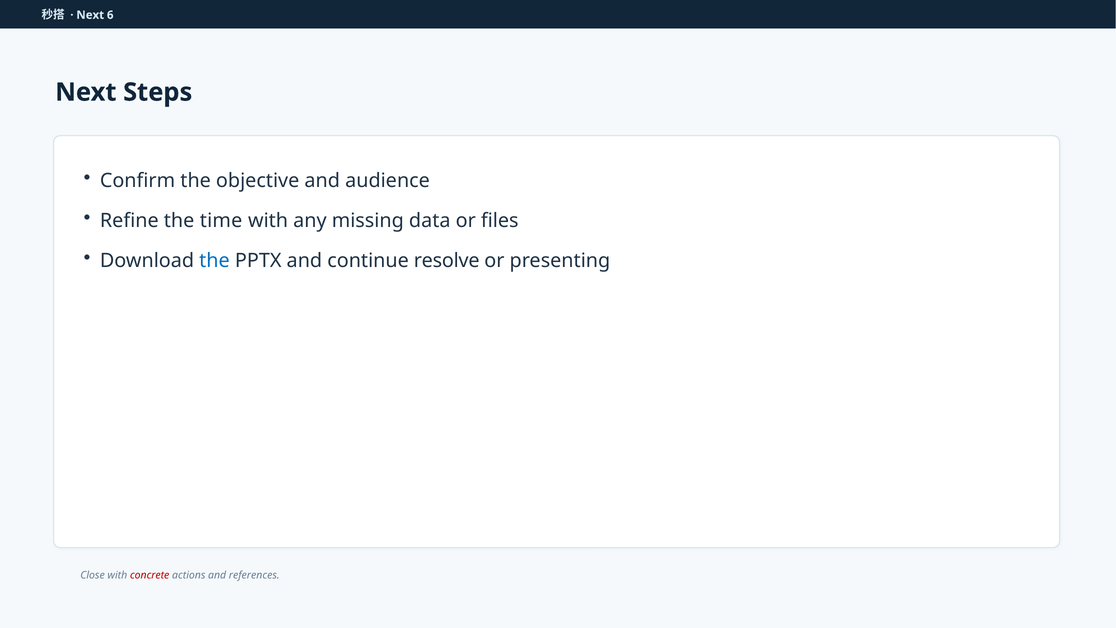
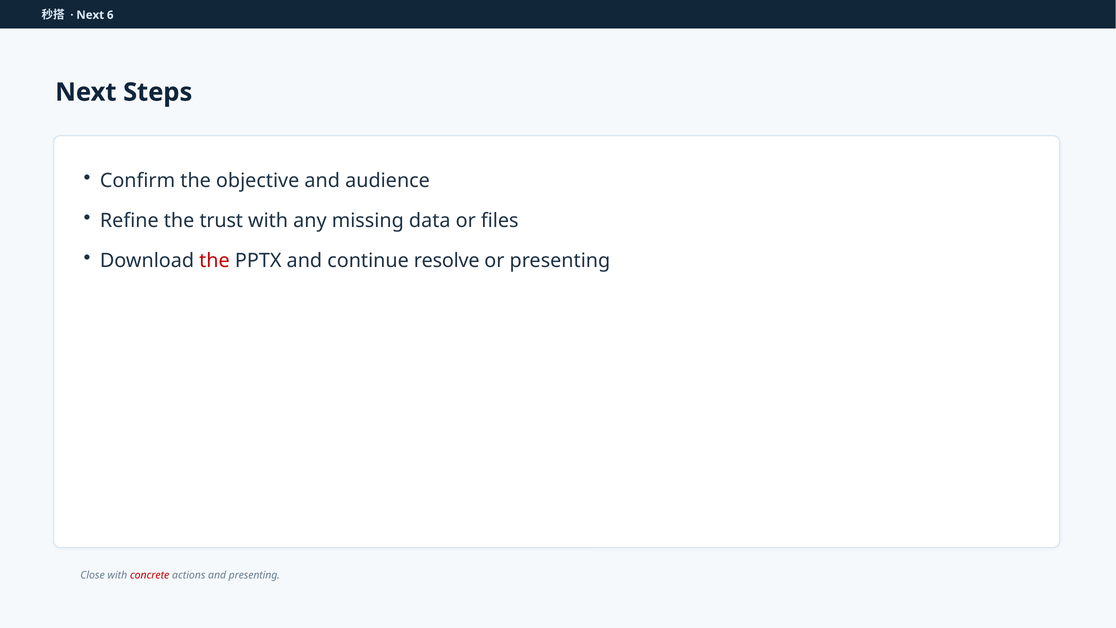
time: time -> trust (221, 221)
the colour: blue -> red (214, 261)
and references: references -> presenting (254, 575)
